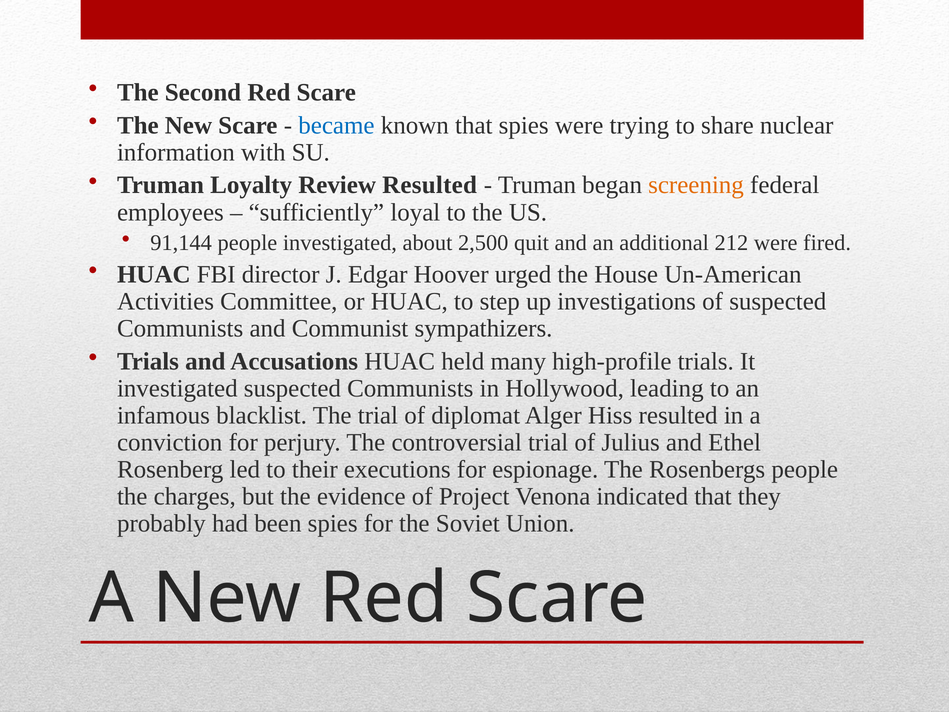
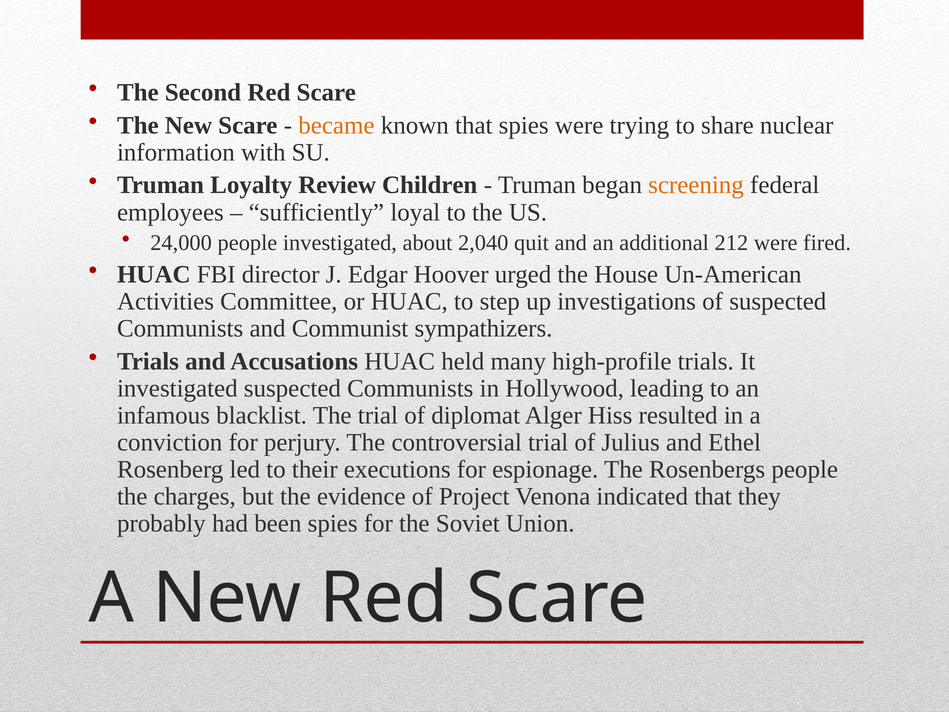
became colour: blue -> orange (336, 125)
Review Resulted: Resulted -> Children (430, 185)
91,144: 91,144 -> 24,000 (181, 243)
2,500: 2,500 -> 2,040 (483, 243)
